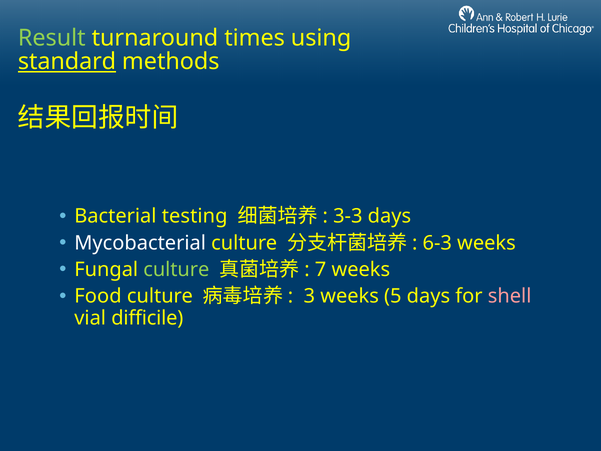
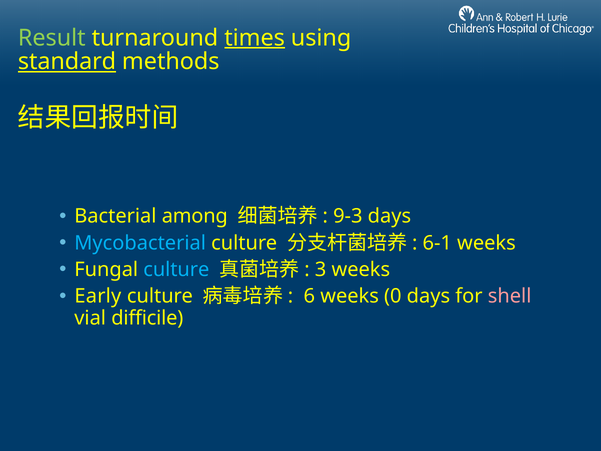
times underline: none -> present (255, 38)
testing: testing -> among (195, 216)
3-3: 3-3 -> 9-3 (348, 216)
Mycobacterial colour: white -> light blue (140, 243)
6-3: 6-3 -> 6-1 (437, 243)
culture colour: light green -> light blue (176, 269)
7: 7 -> 3 (321, 269)
Food: Food -> Early (98, 296)
3: 3 -> 6 (309, 296)
5: 5 -> 0 (393, 296)
